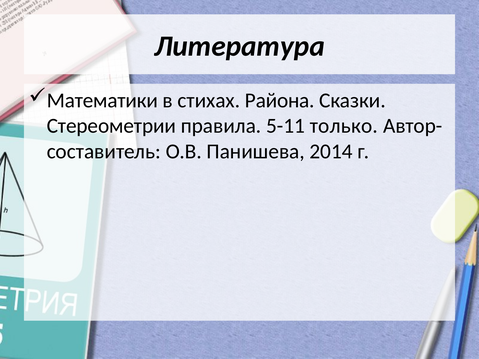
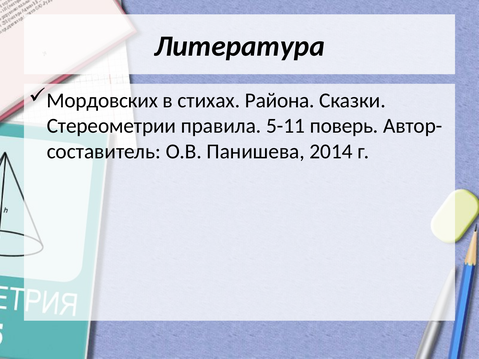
Математики: Математики -> Мордовских (102, 100)
только: только -> поверь (344, 126)
